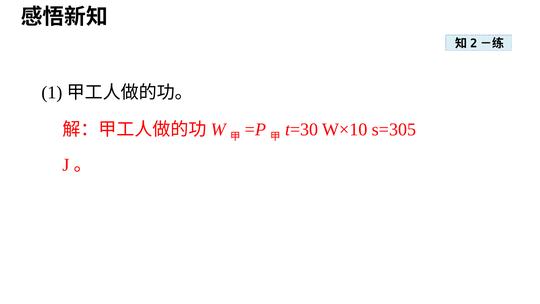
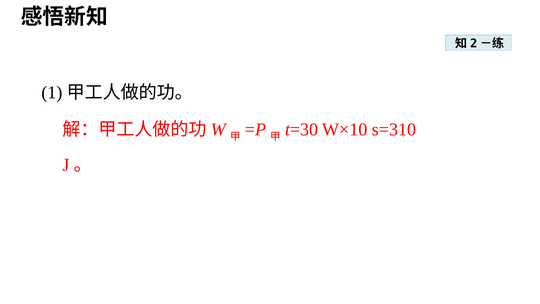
s=305: s=305 -> s=310 (394, 129)
